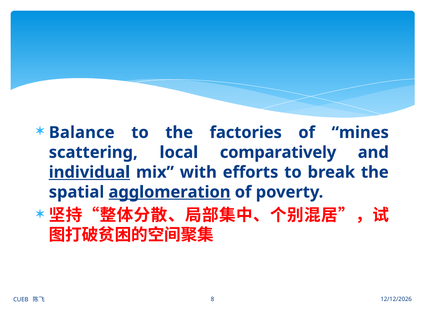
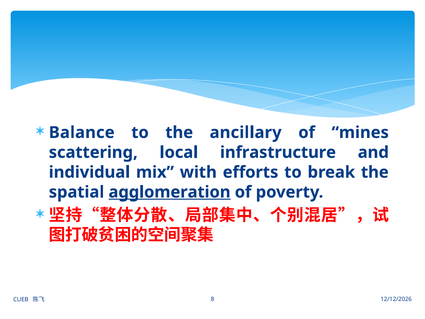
factories: factories -> ancillary (246, 132)
comparatively: comparatively -> infrastructure (278, 152)
individual underline: present -> none (89, 172)
